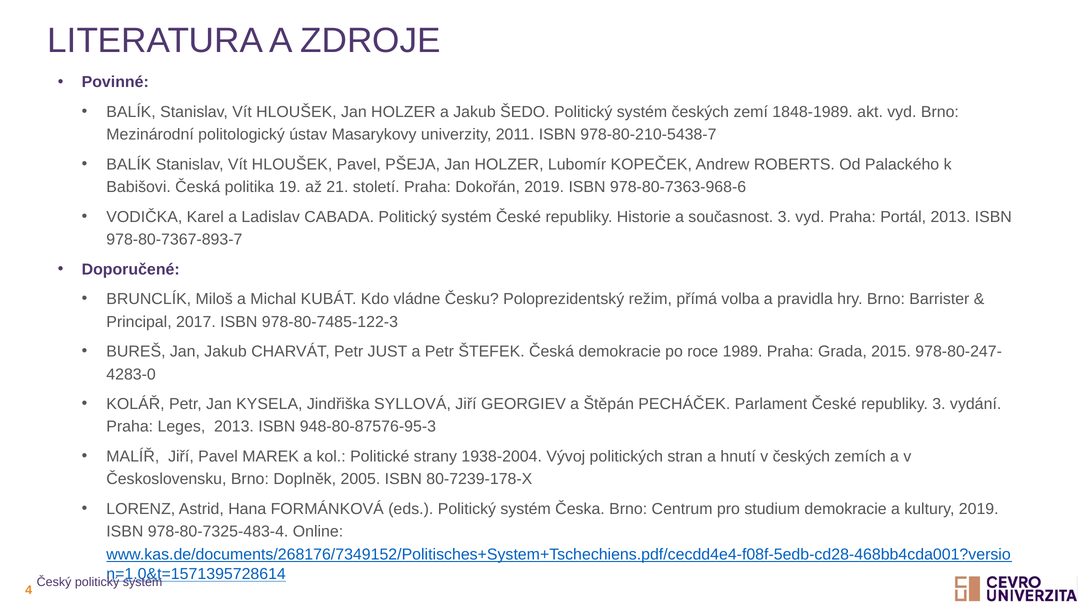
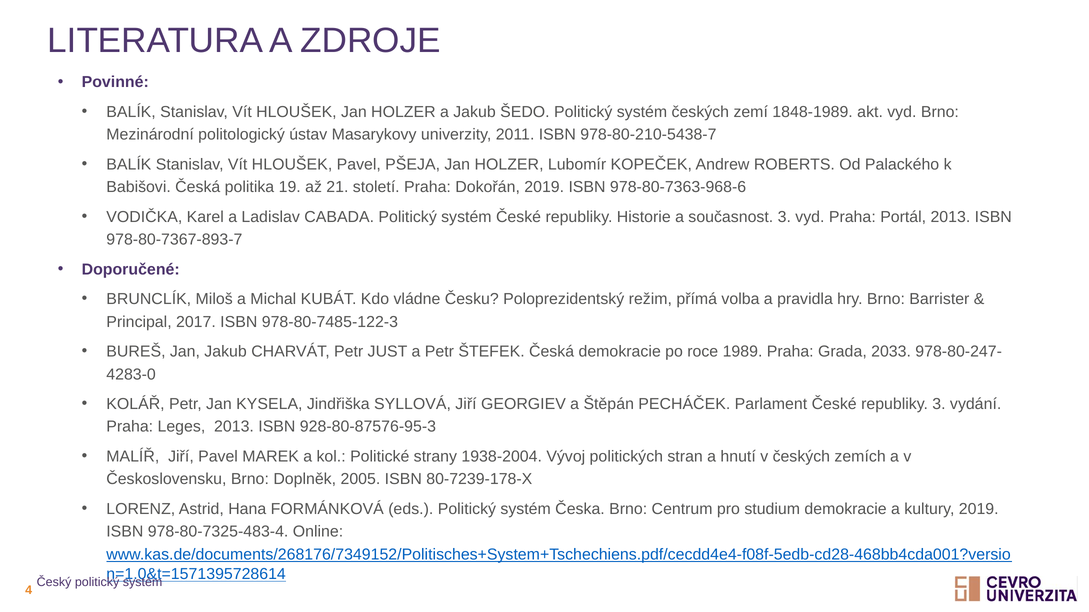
2015: 2015 -> 2033 (891, 352)
948-80-87576-95-3: 948-80-87576-95-3 -> 928-80-87576-95-3 (368, 427)
